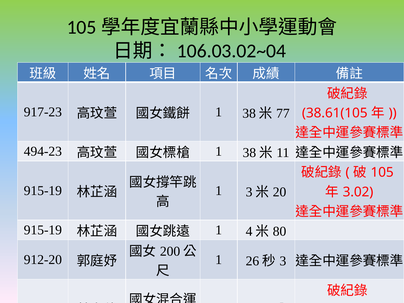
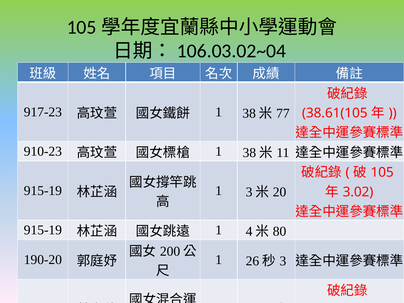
494-23: 494-23 -> 910-23 (43, 151)
912-20: 912-20 -> 190-20 (43, 260)
